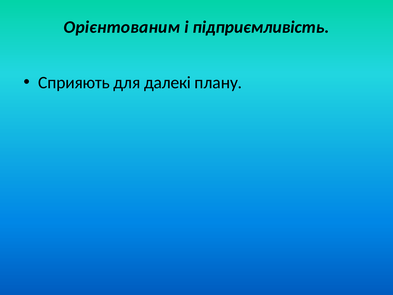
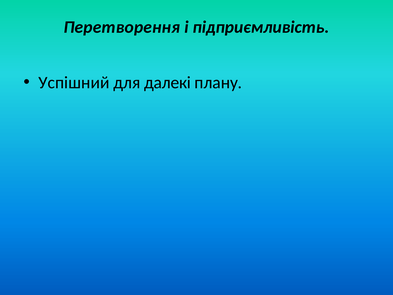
Орієнтованим: Орієнтованим -> Перетворення (122, 27)
Сприяють: Сприяють -> Успішний (74, 82)
